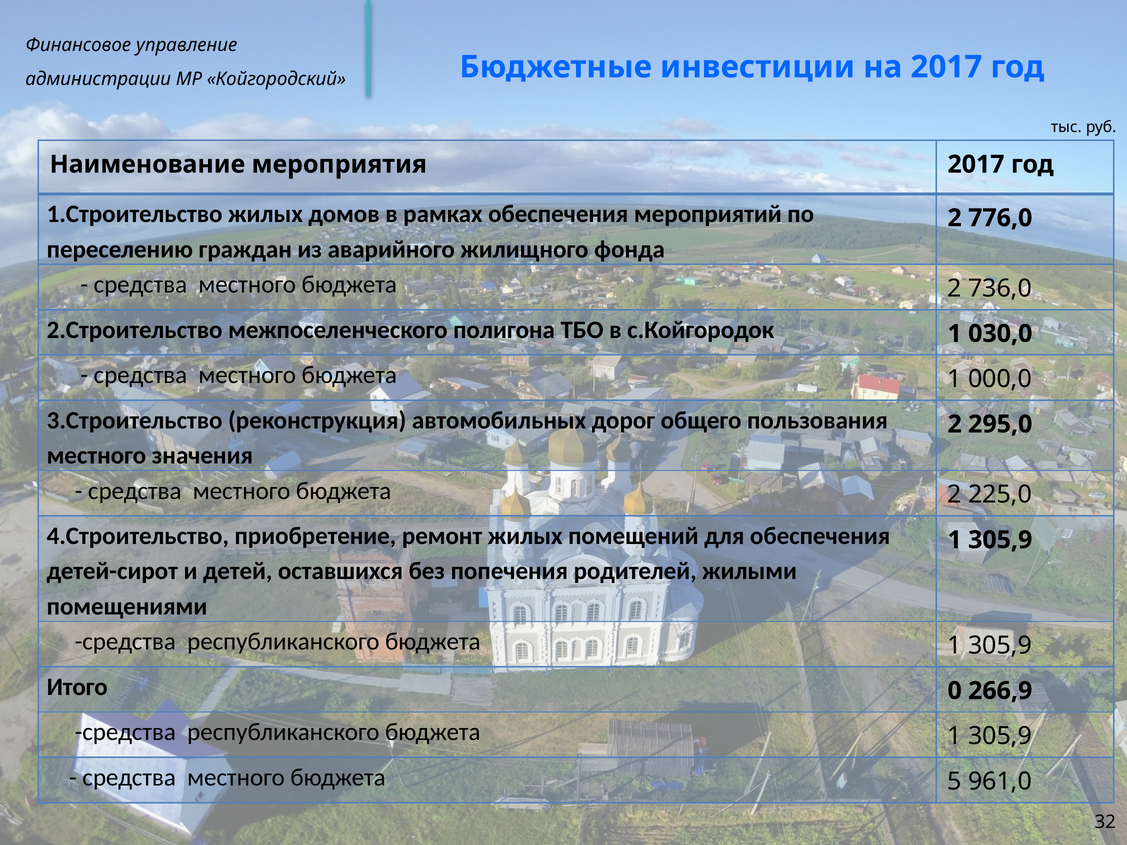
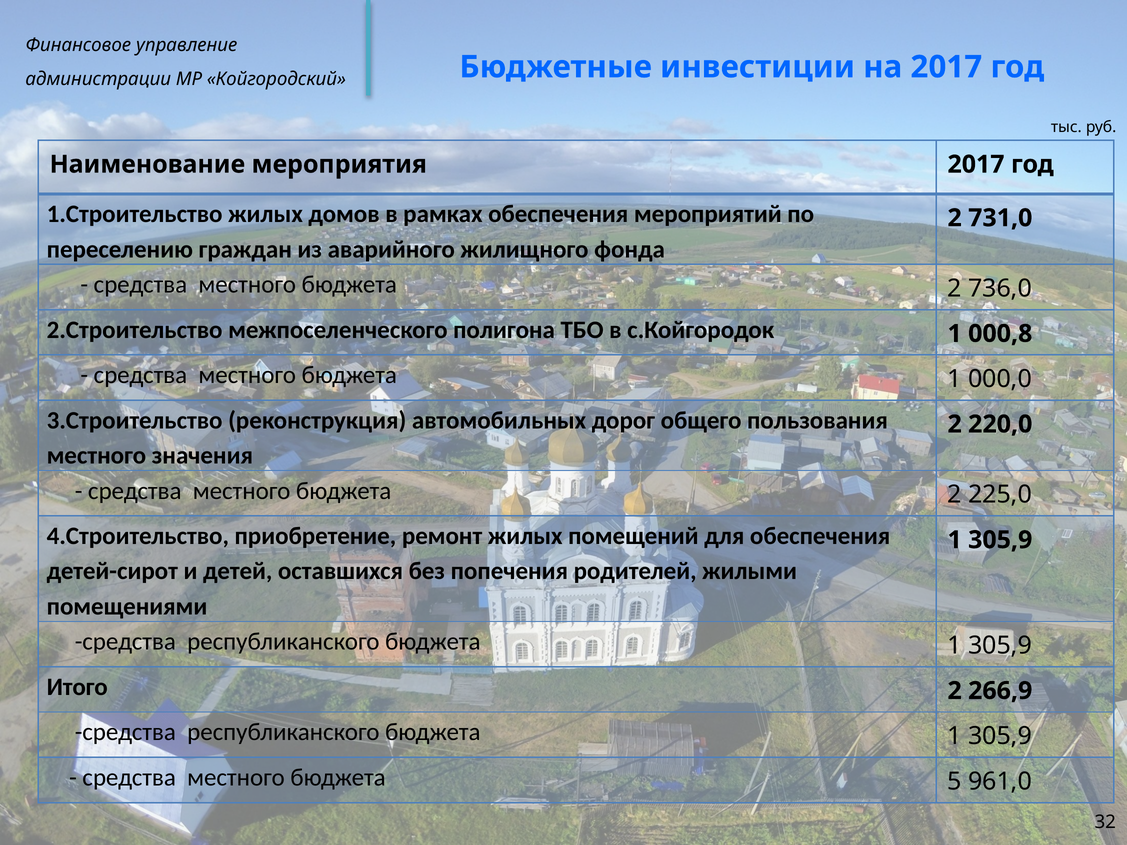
776,0: 776,0 -> 731,0 (1000, 218)
030,0: 030,0 -> 000,8 (1000, 334)
295,0: 295,0 -> 220,0 (1000, 424)
Итого 0: 0 -> 2 (955, 691)
